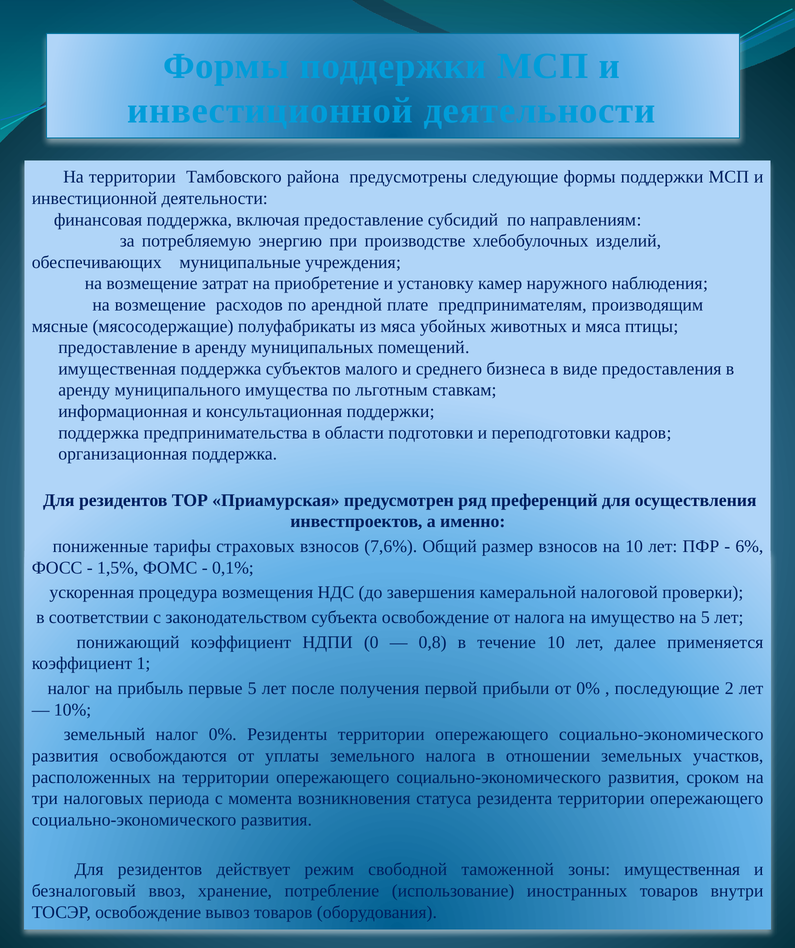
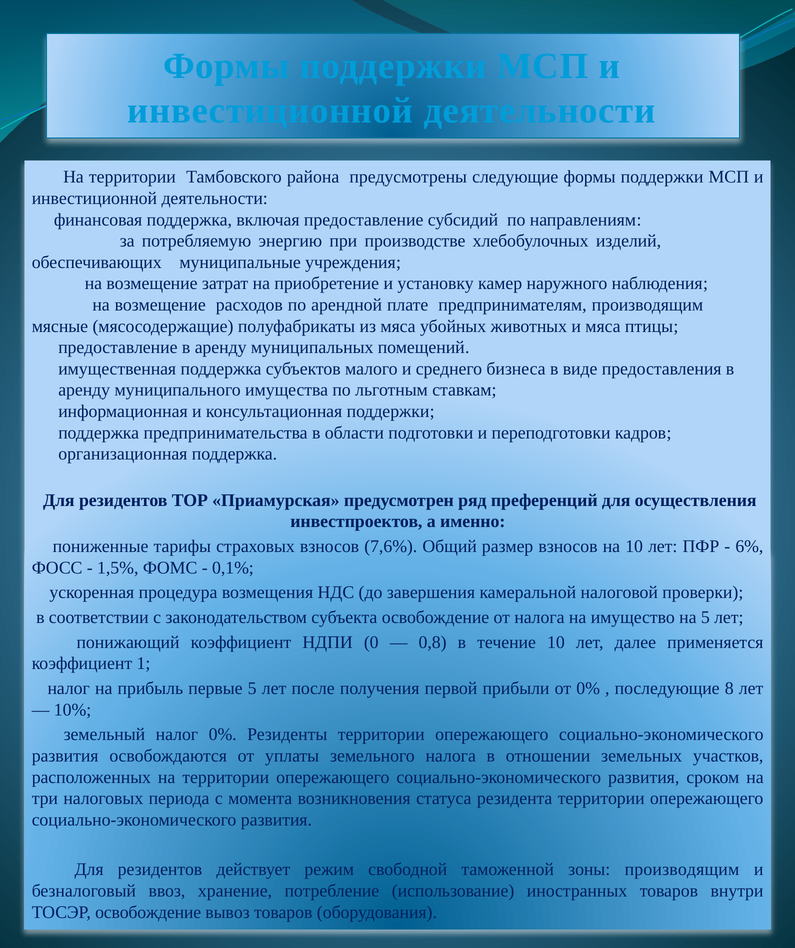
2: 2 -> 8 (729, 688)
зоны имущественная: имущественная -> производящим (682, 869)
